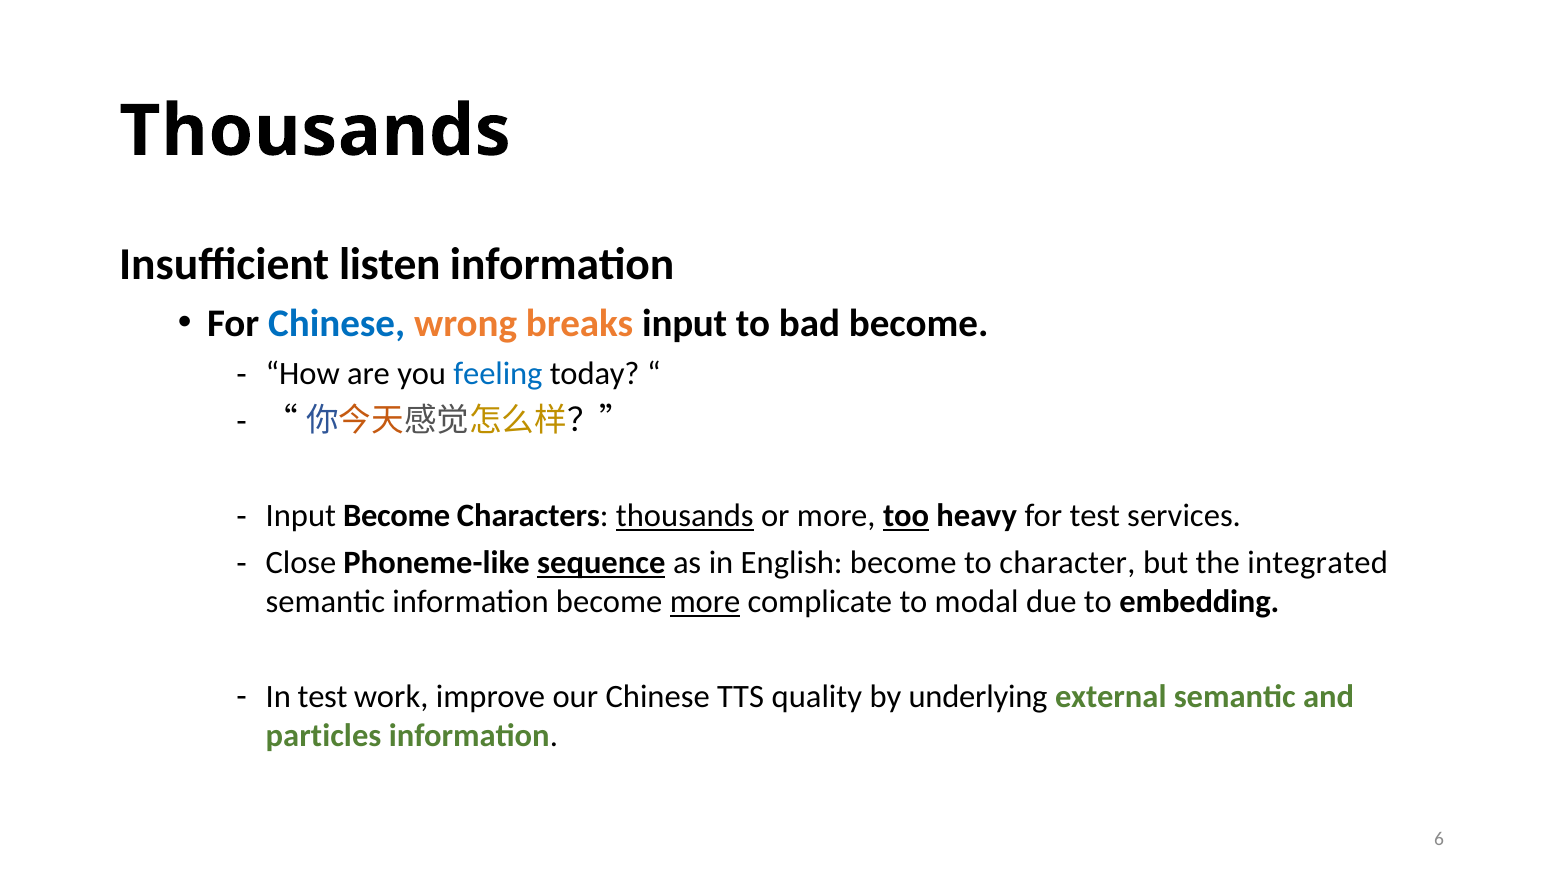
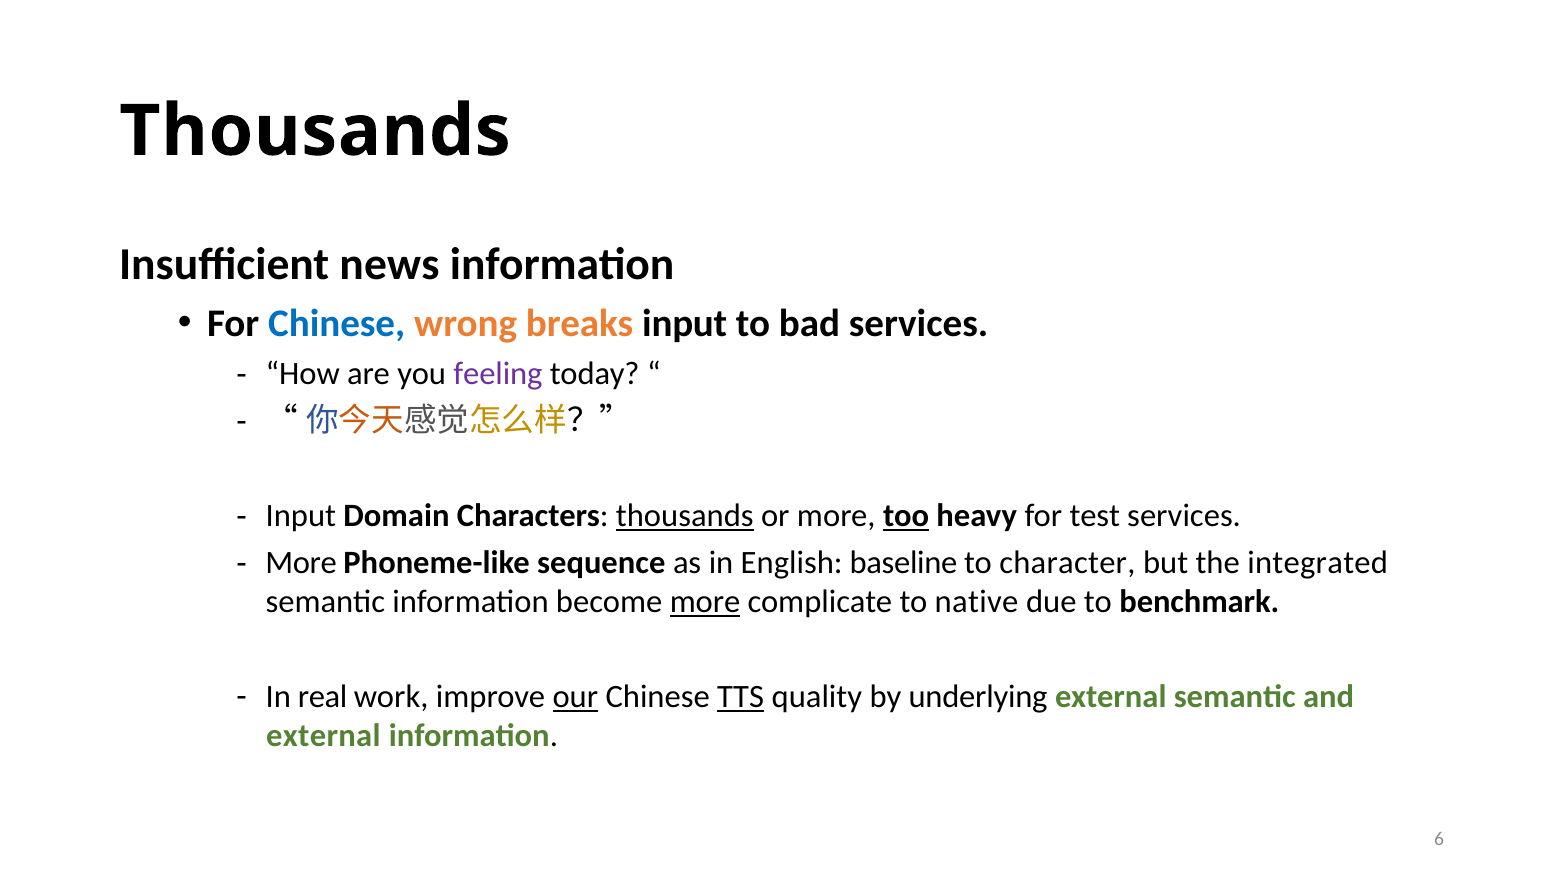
listen: listen -> news (389, 264)
bad become: become -> services (919, 323)
feeling colour: blue -> purple (498, 374)
Input Become: Become -> Domain (396, 516)
Close: Close -> More (301, 563)
sequence underline: present -> none (601, 563)
English become: become -> baseline (903, 563)
modal: modal -> native (977, 602)
embedding: embedding -> benchmark (1199, 602)
In test: test -> real (323, 697)
our underline: none -> present (575, 697)
TTS underline: none -> present (741, 697)
particles: particles -> external (323, 736)
